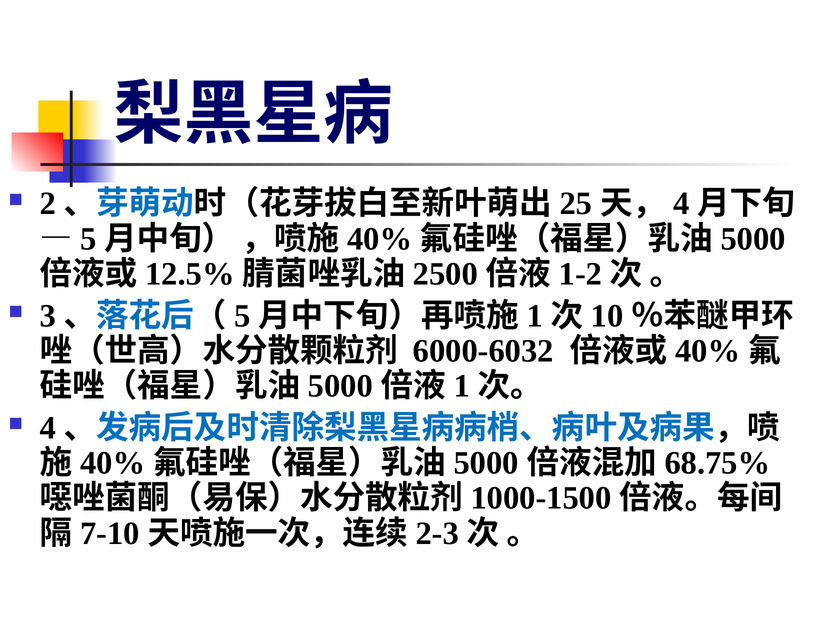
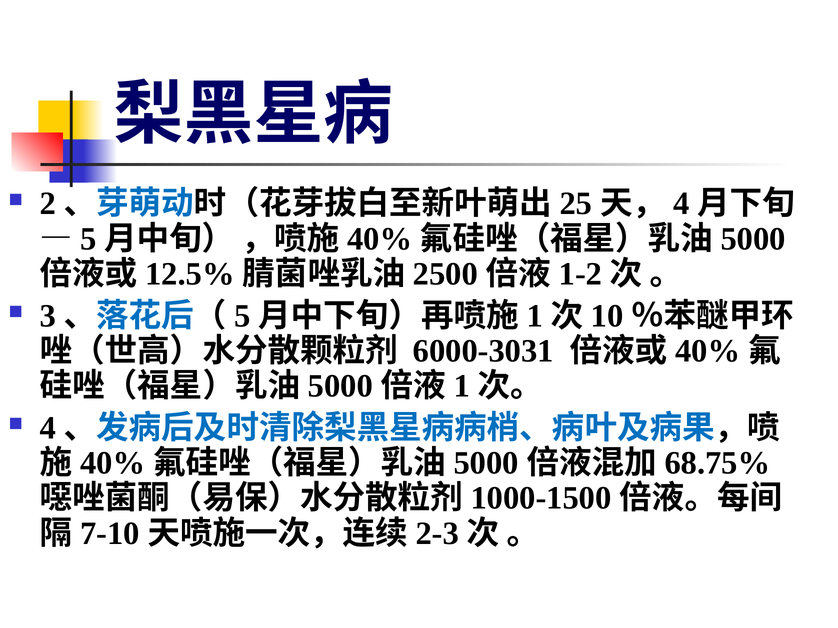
6000-6032: 6000-6032 -> 6000-3031 (483, 351)
